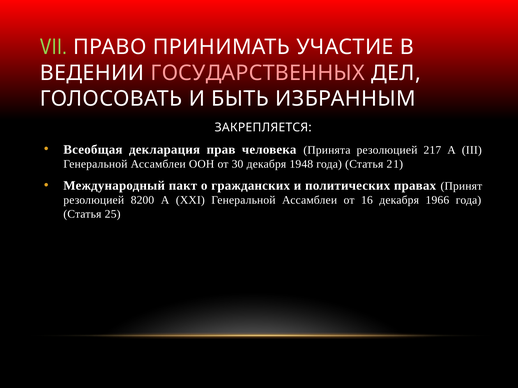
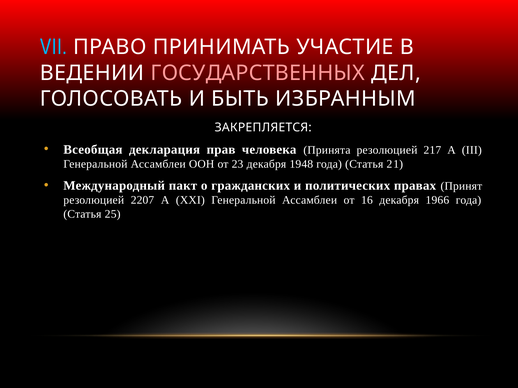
VII colour: light green -> light blue (53, 47)
30: 30 -> 23 (237, 164)
8200: 8200 -> 2207 (142, 200)
